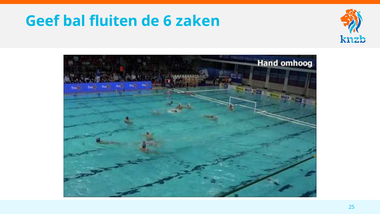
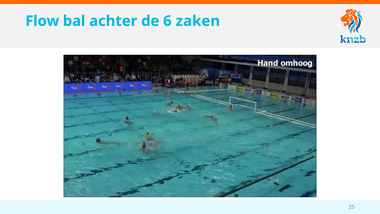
Geef: Geef -> Flow (42, 21)
fluiten: fluiten -> achter (113, 21)
